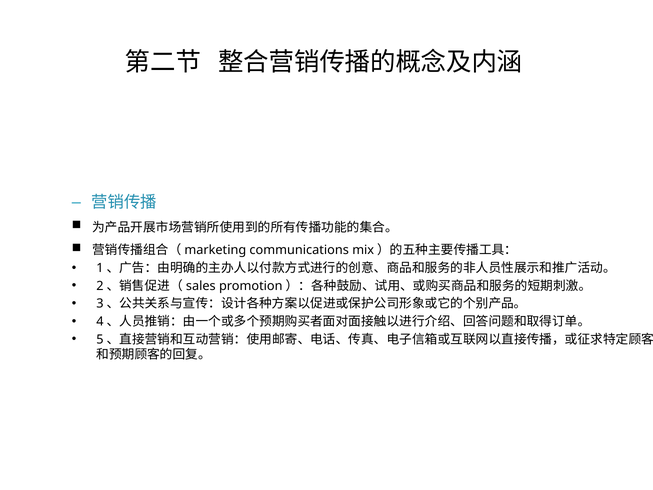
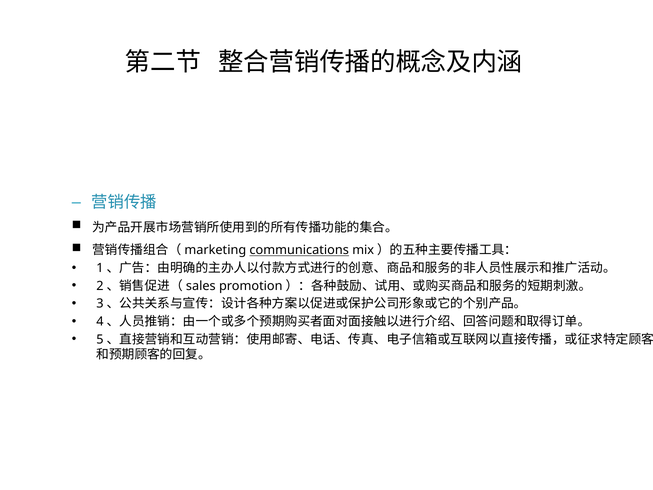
communications underline: none -> present (299, 250)
